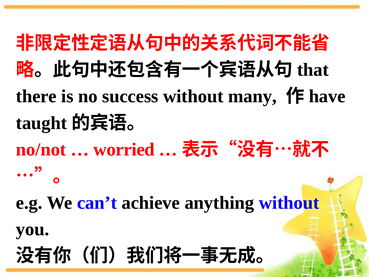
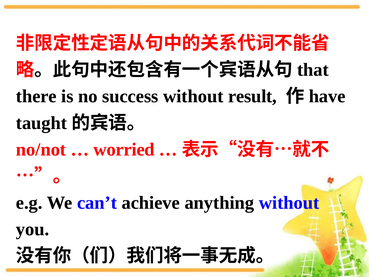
many: many -> result (252, 96)
